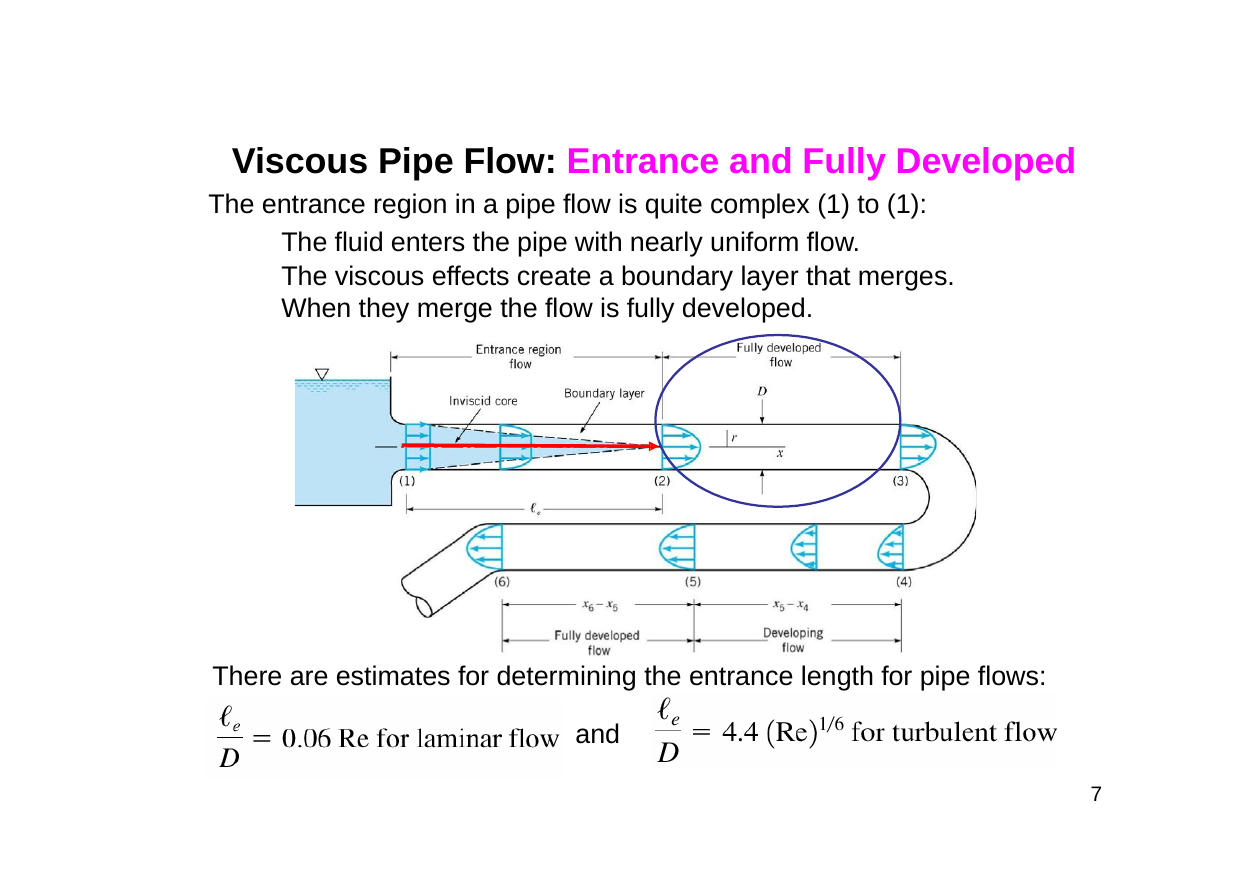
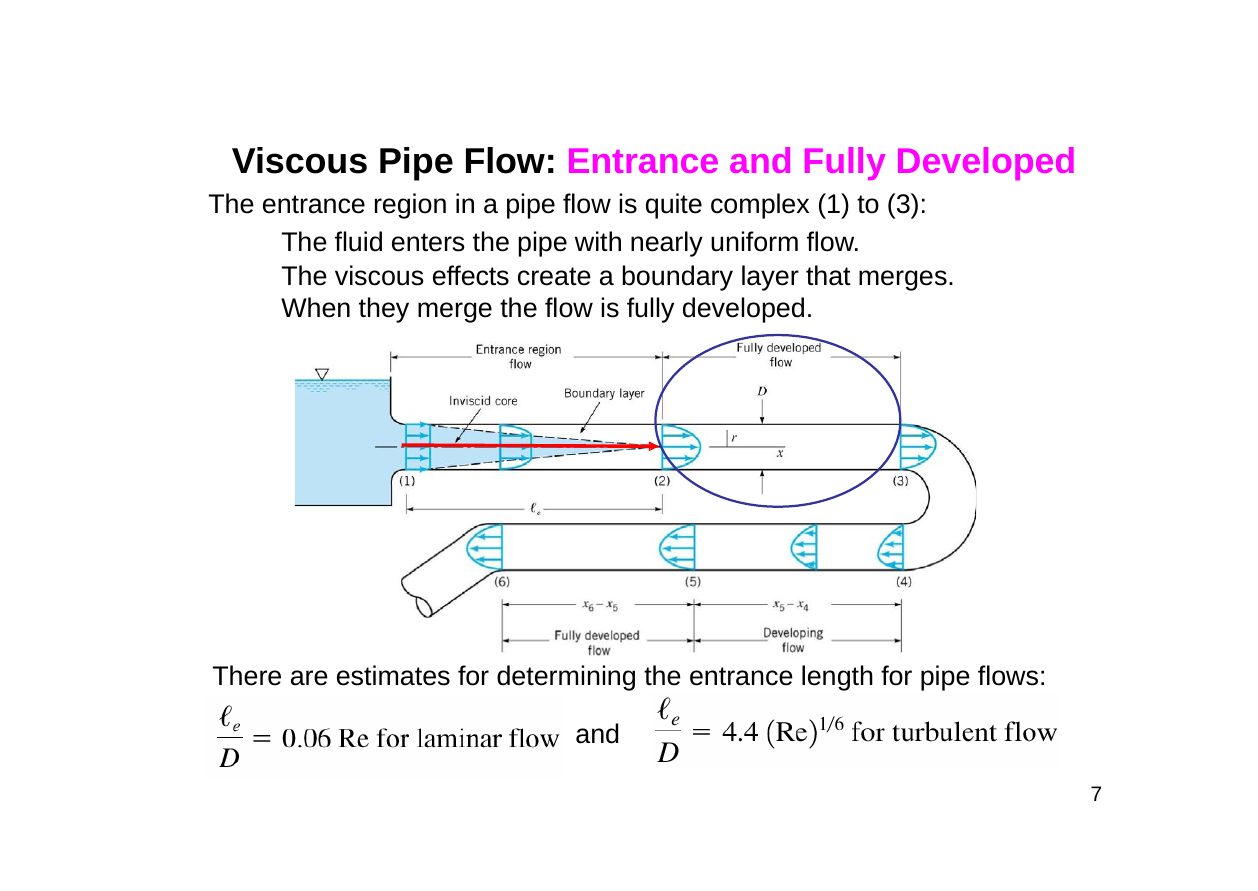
to 1: 1 -> 3 (907, 205)
